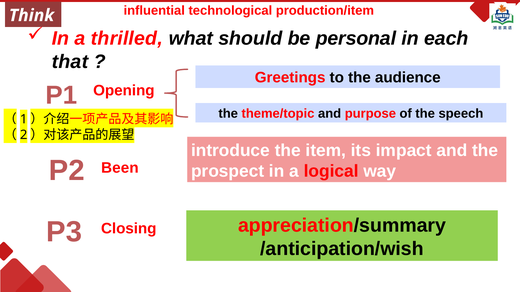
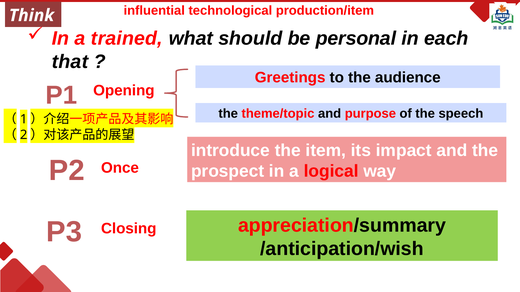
thrilled: thrilled -> trained (127, 39)
Been: Been -> Once (120, 168)
